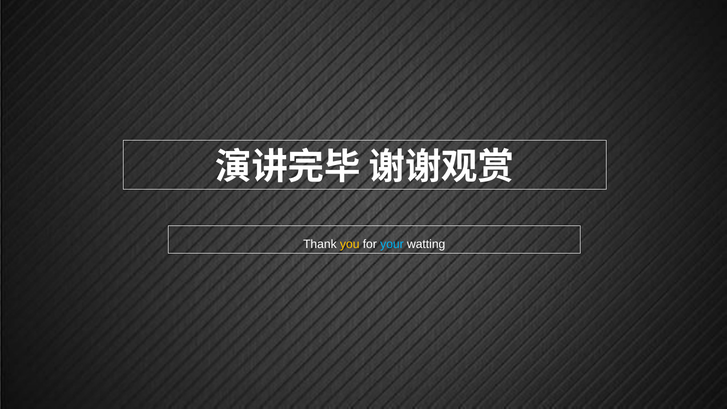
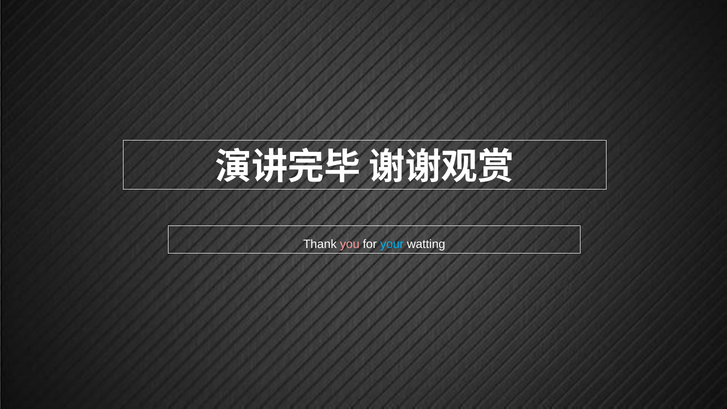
you colour: yellow -> pink (350, 244)
